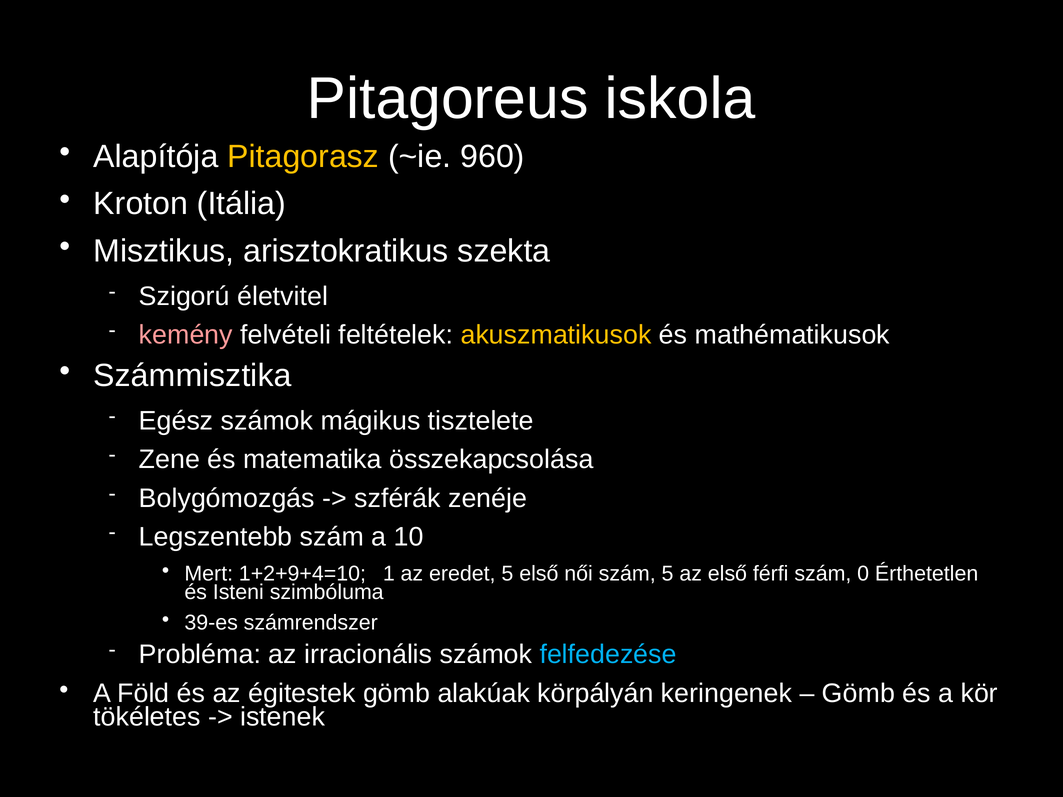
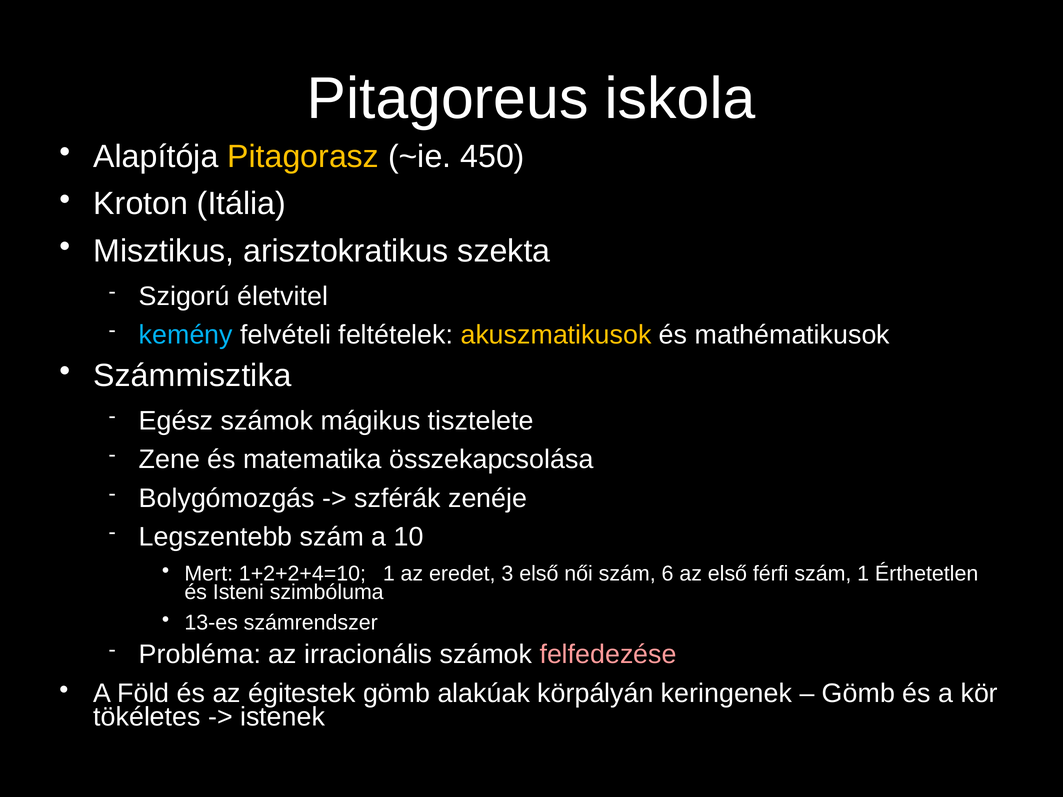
960: 960 -> 450 (492, 157)
kemény colour: pink -> light blue (186, 335)
1+2+9+4=10: 1+2+9+4=10 -> 1+2+2+4=10 (302, 574)
eredet 5: 5 -> 3 (507, 574)
szám 5: 5 -> 6 (668, 574)
szám 0: 0 -> 1 (863, 574)
39-es: 39-es -> 13-es (211, 623)
felfedezése colour: light blue -> pink (608, 655)
